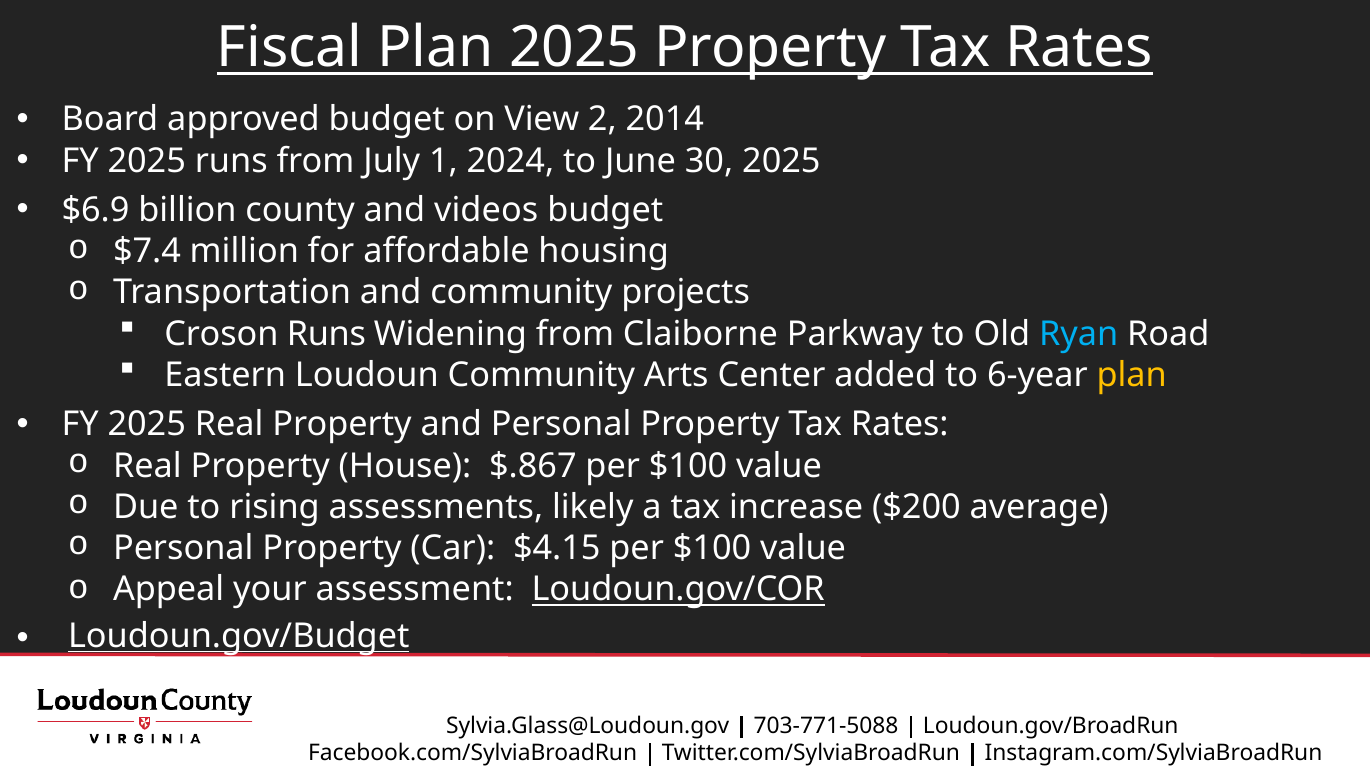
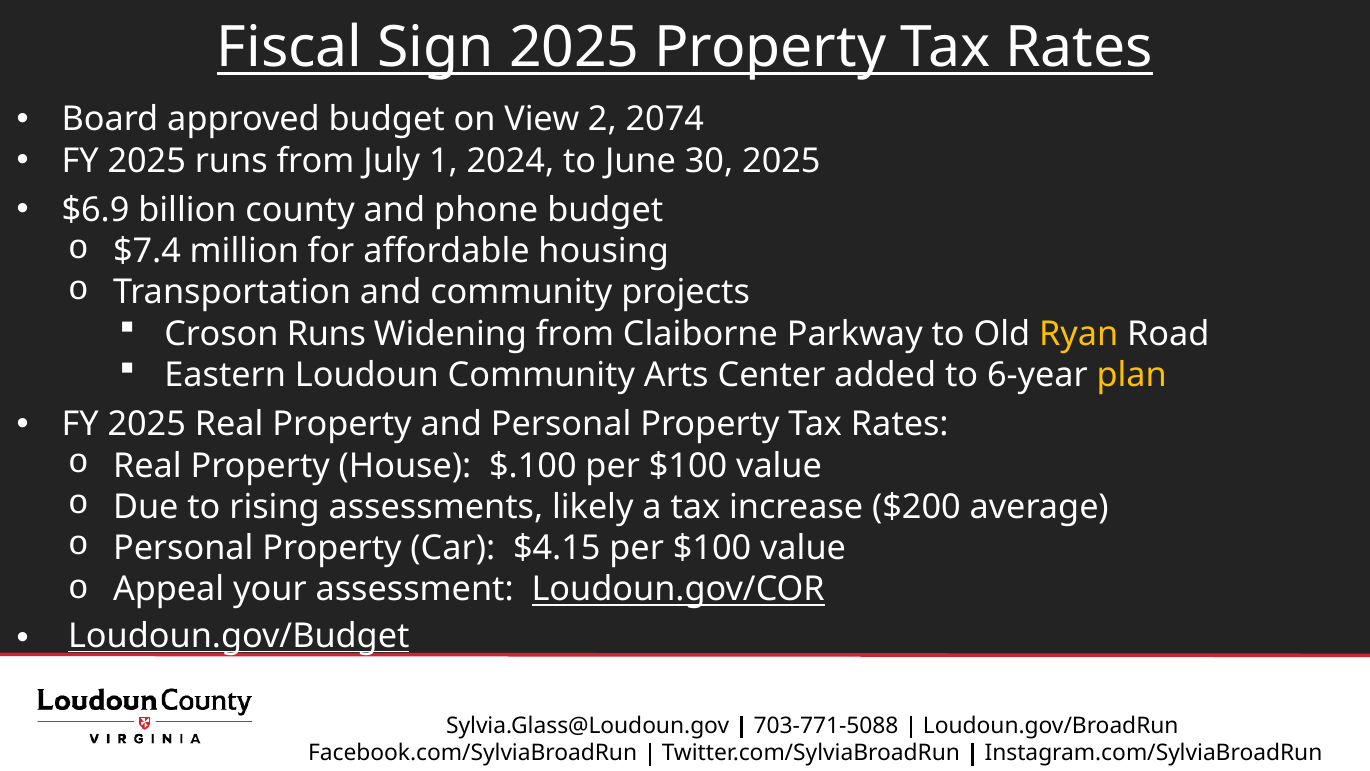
Fiscal Plan: Plan -> Sign (436, 47)
2014: 2014 -> 2074 (665, 120)
videos: videos -> phone (486, 210)
Ryan colour: light blue -> yellow (1079, 334)
$.867: $.867 -> $.100 (533, 466)
